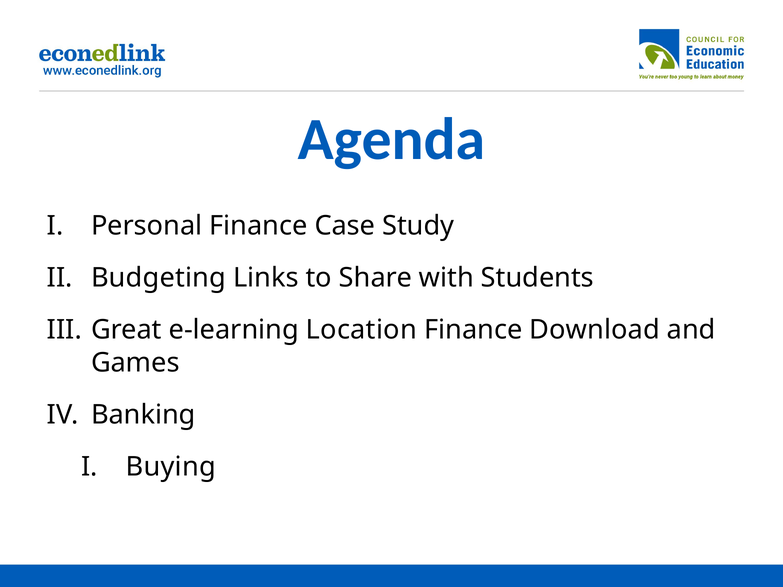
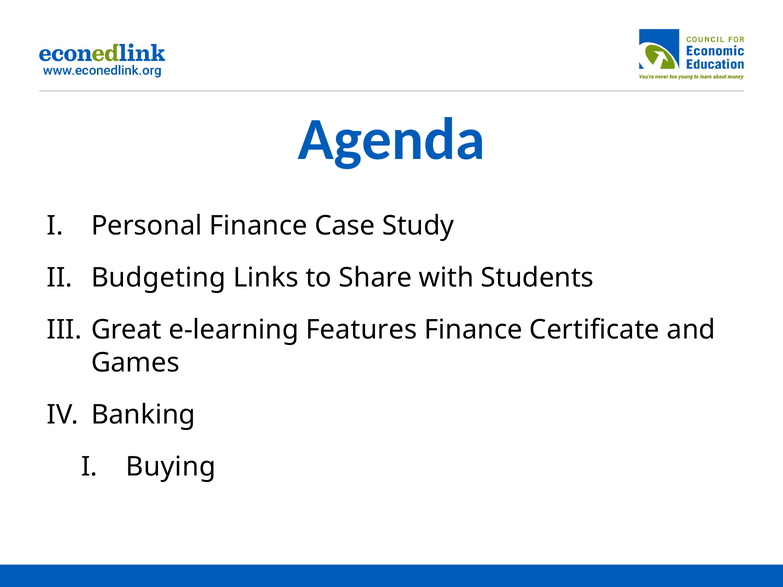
Location: Location -> Features (361, 330)
Download: Download -> Certificate (595, 330)
